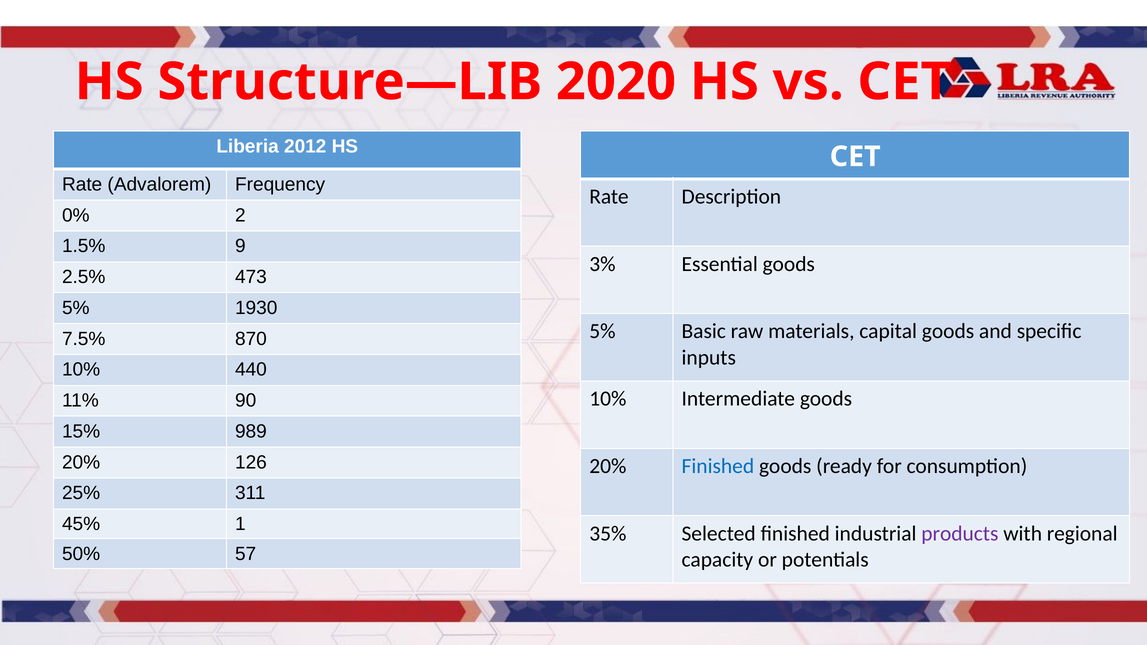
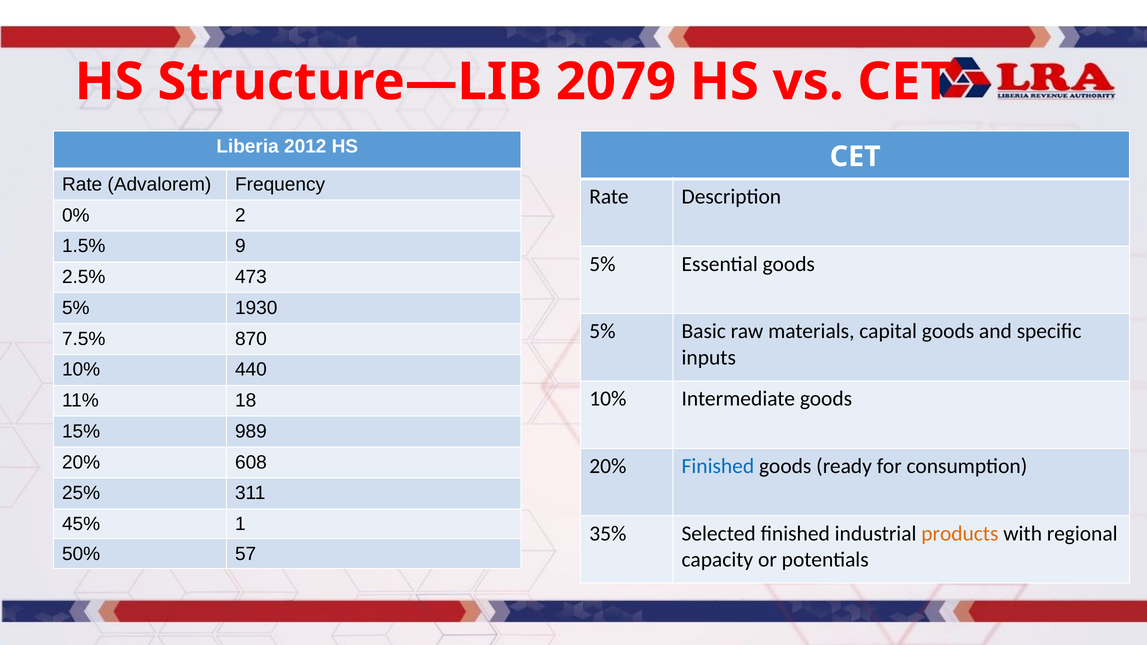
2020: 2020 -> 2079 (616, 82)
3%: 3% -> 5% (602, 264)
90: 90 -> 18 (246, 401)
126: 126 -> 608 (251, 462)
products colour: purple -> orange (960, 534)
